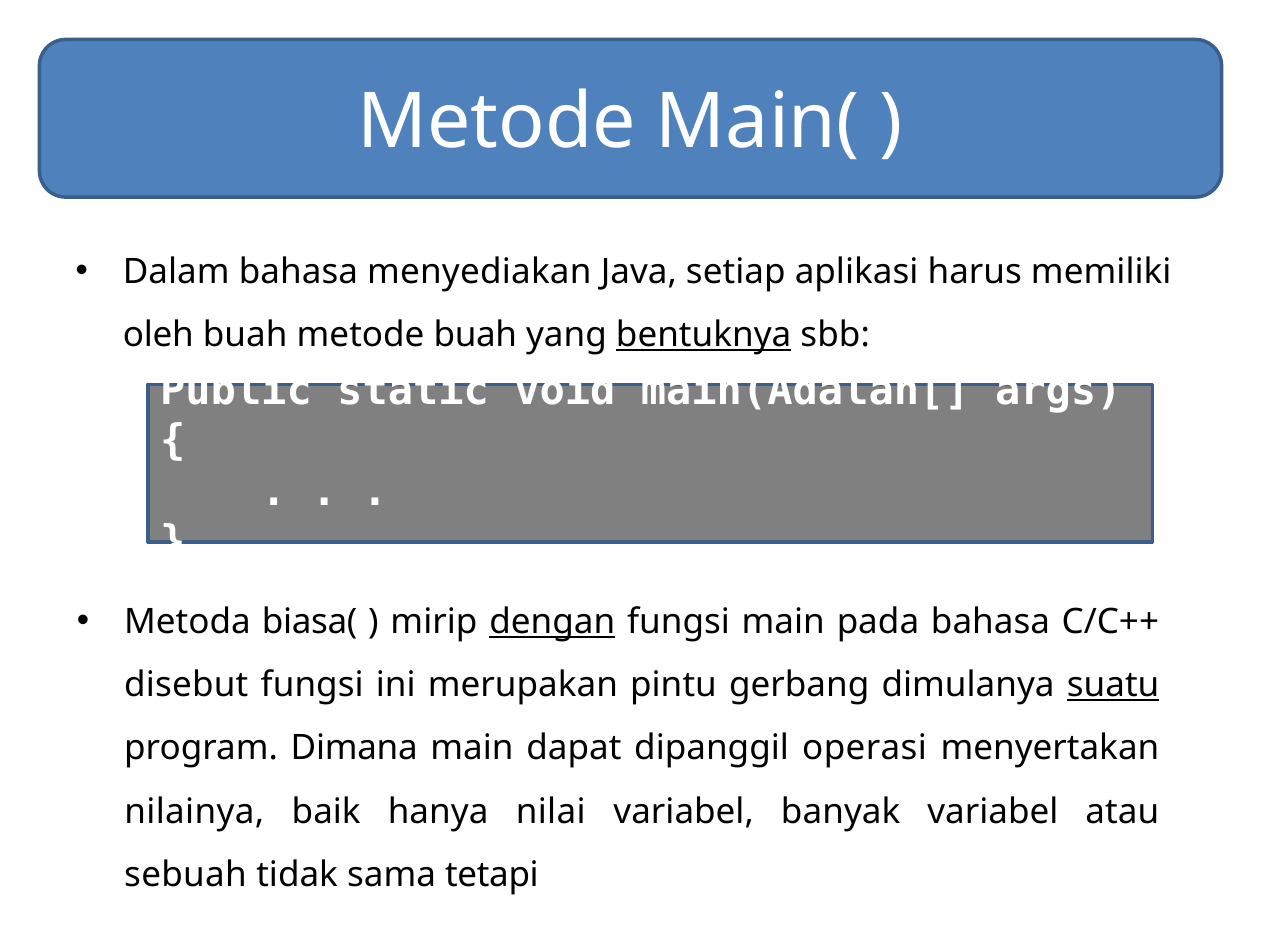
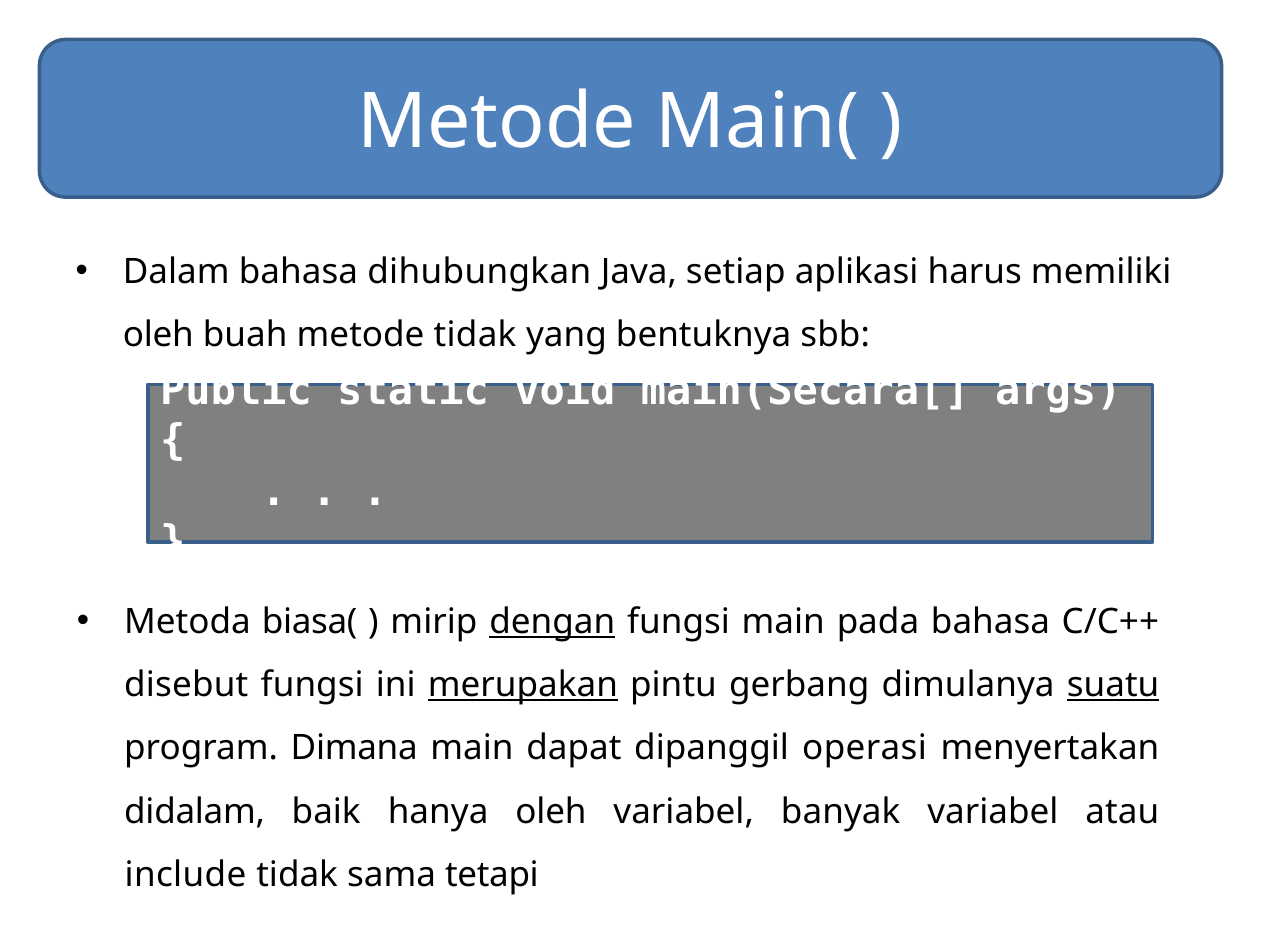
menyediakan: menyediakan -> dihubungkan (479, 272)
metode buah: buah -> tidak (475, 335)
bentuknya underline: present -> none (704, 335)
main(Adalah[: main(Adalah[ -> main(Secara[ (805, 390)
merupakan underline: none -> present (523, 685)
nilainya: nilainya -> didalam (195, 811)
hanya nilai: nilai -> oleh (551, 811)
sebuah: sebuah -> include (185, 874)
